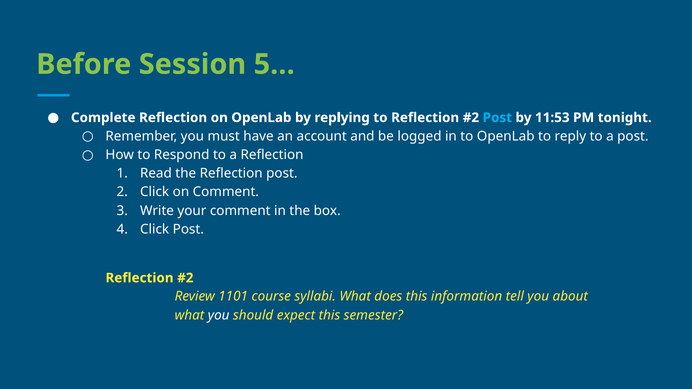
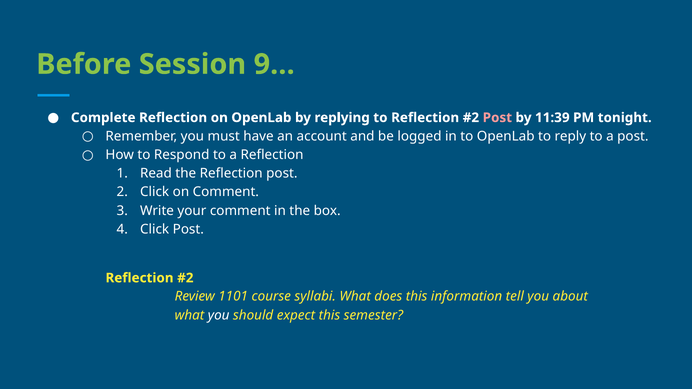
5…: 5… -> 9… (274, 64)
Post colour: light blue -> pink (497, 118)
11:53: 11:53 -> 11:39 (552, 118)
